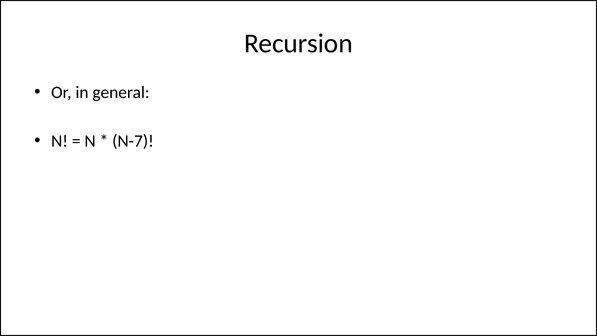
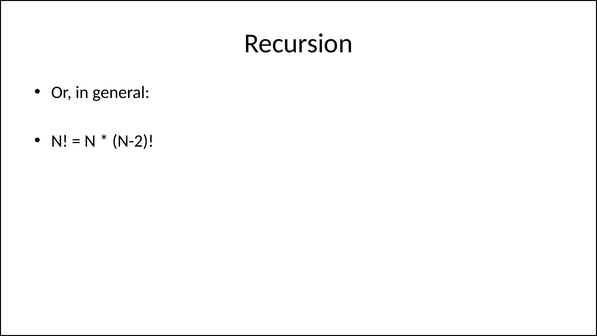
N-7: N-7 -> N-2 (133, 141)
